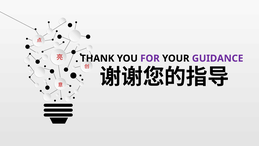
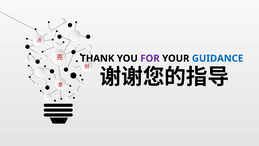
GUIDANCE colour: purple -> blue (218, 58)
